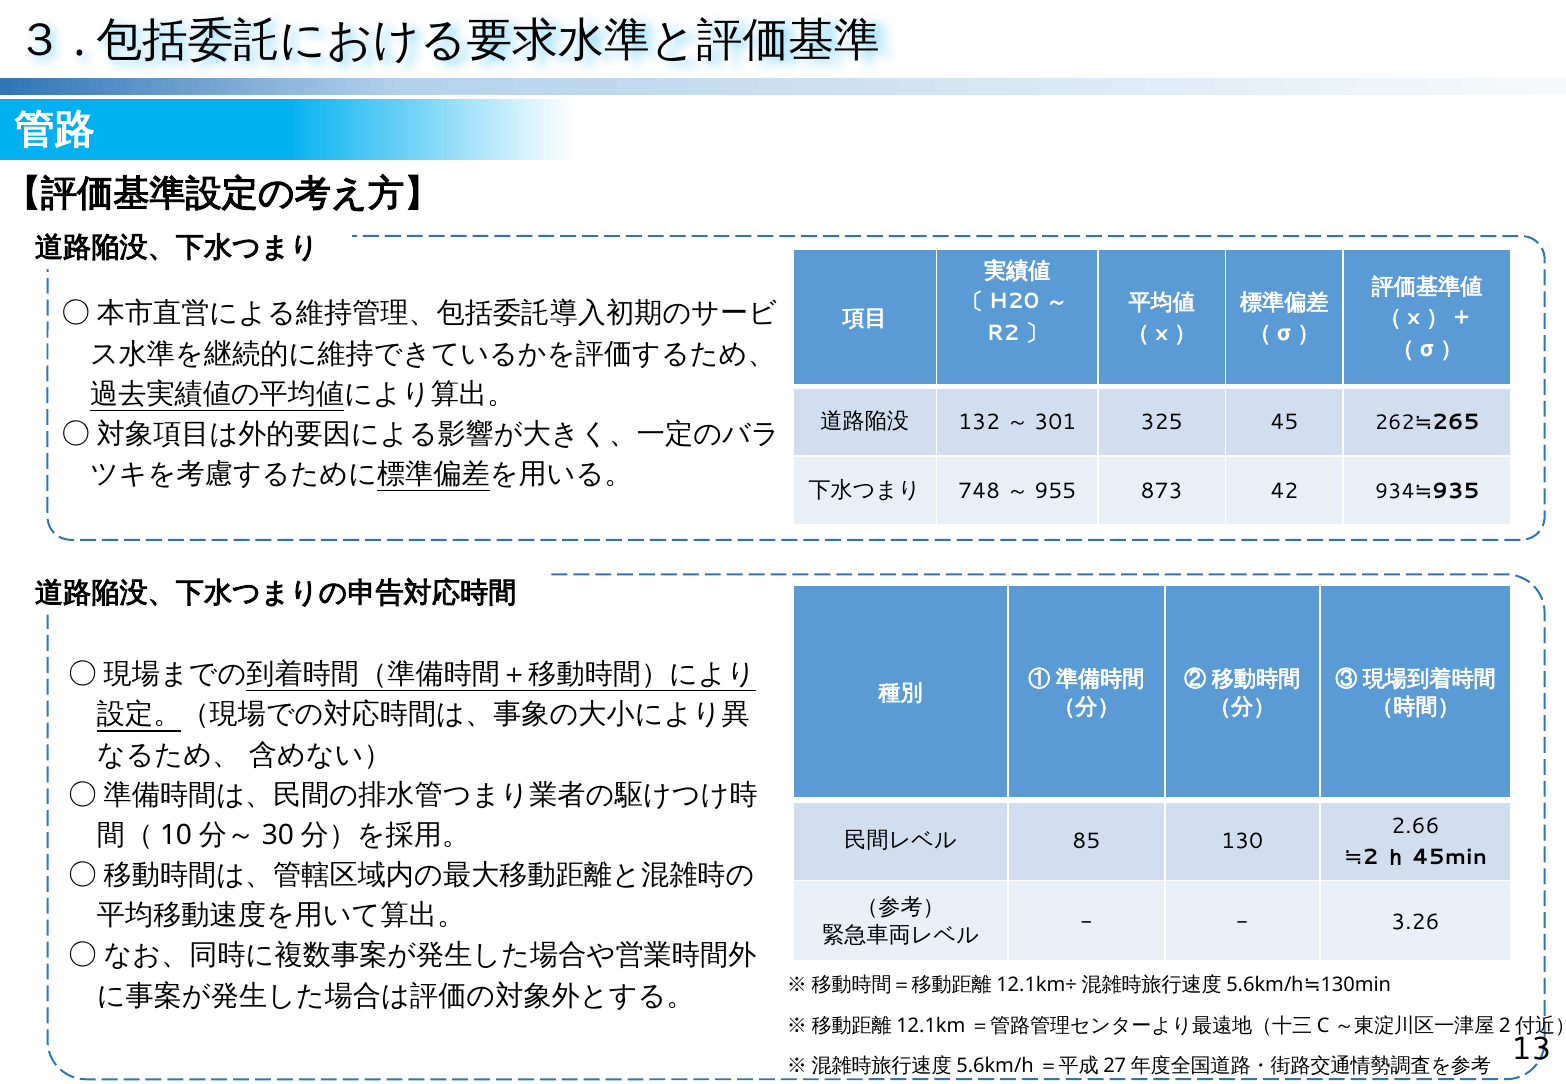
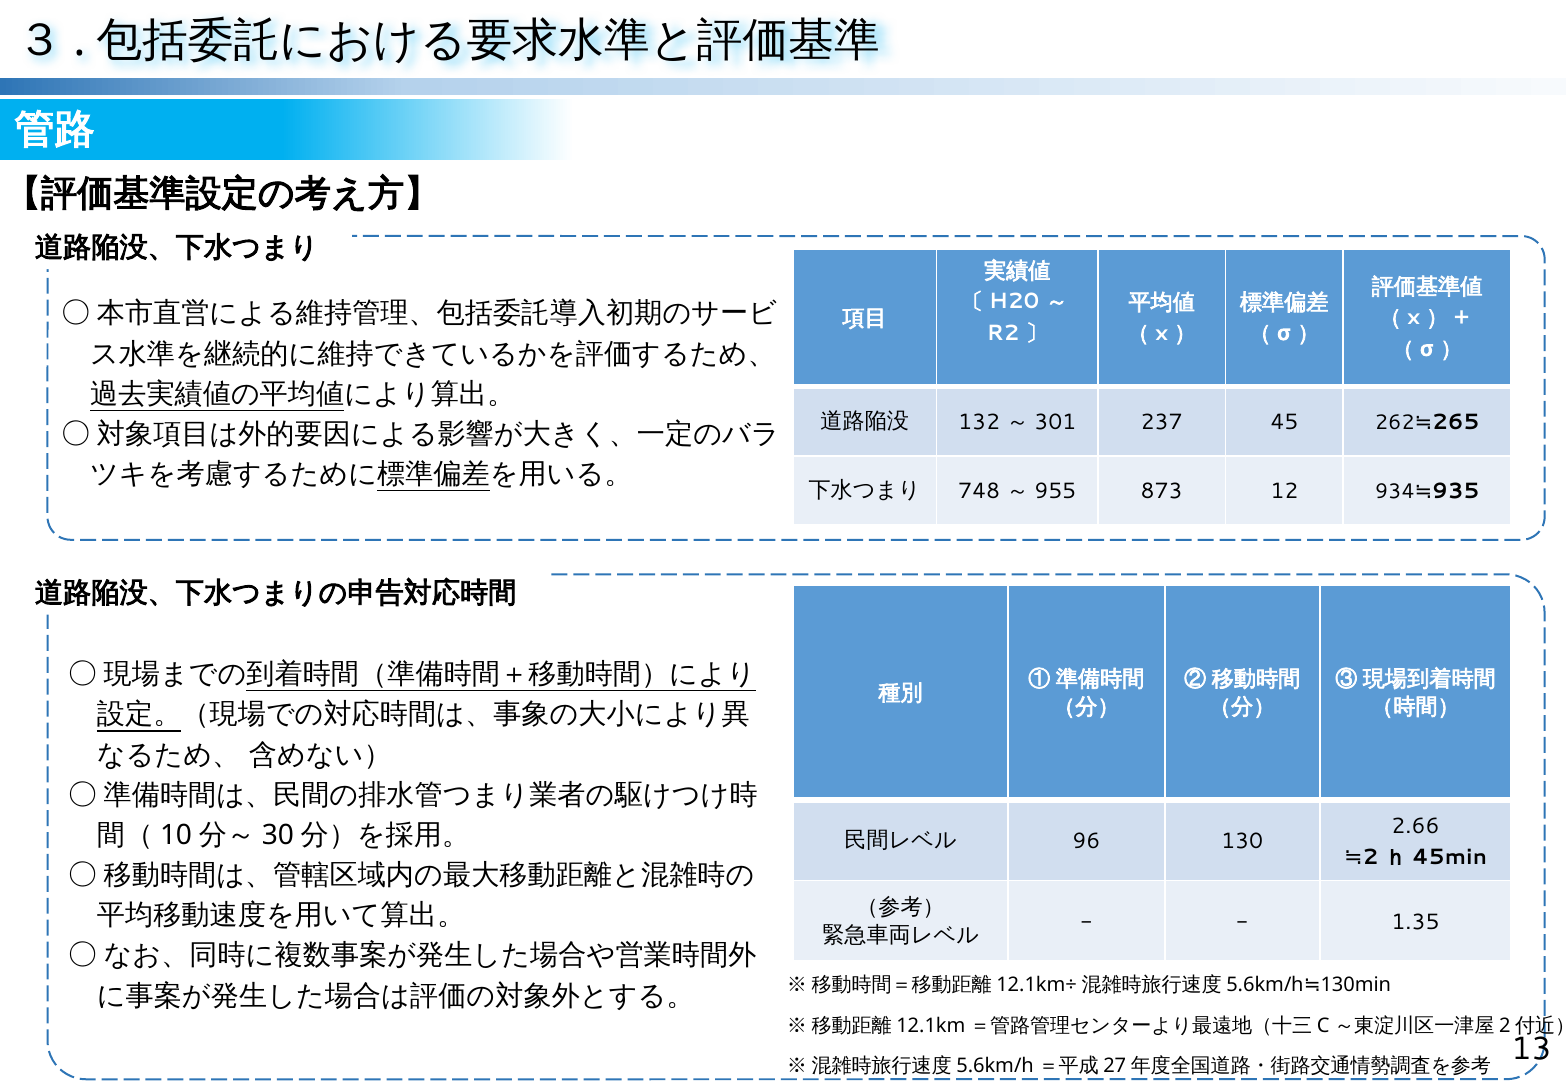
325: 325 -> 237 (1162, 422)
42: 42 -> 12 (1284, 492)
85: 85 -> 96 (1086, 842)
3.26: 3.26 -> 1.35 (1416, 922)
